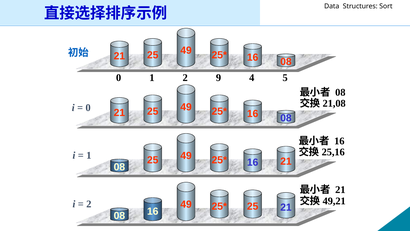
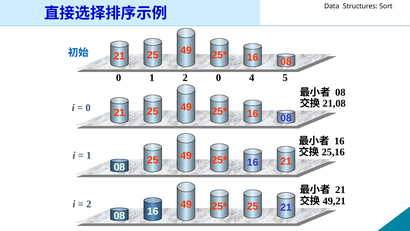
2 9: 9 -> 0 (218, 78)
